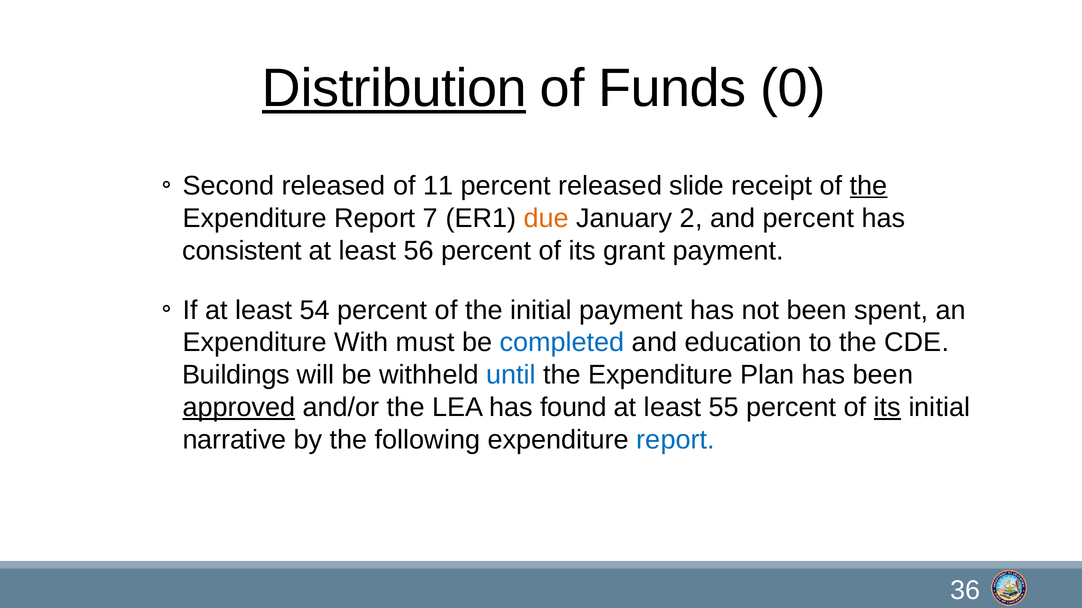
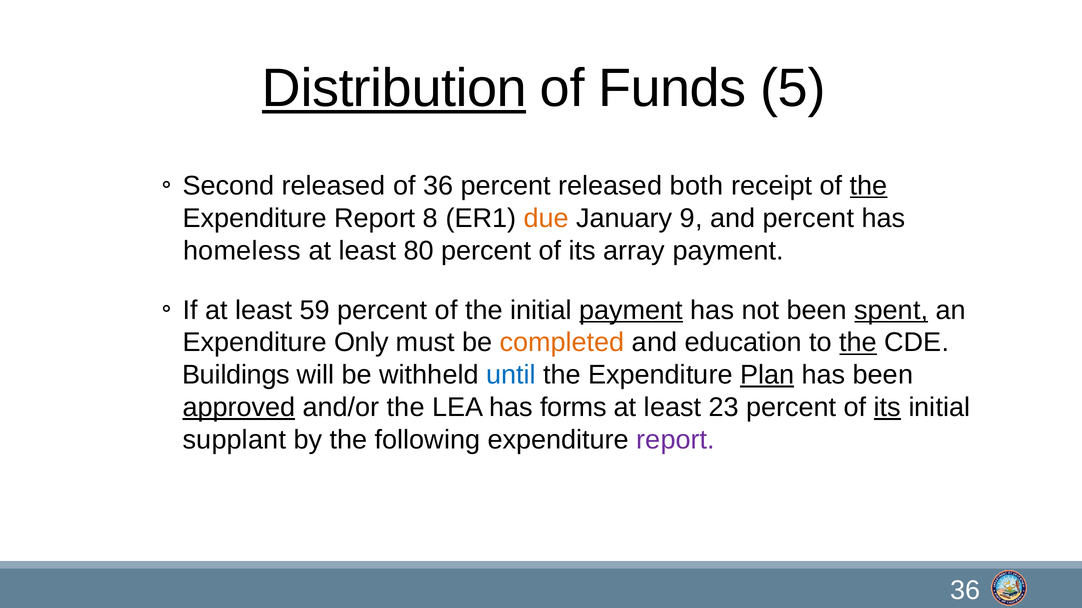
0: 0 -> 5 (793, 89)
of 11: 11 -> 36 (438, 186)
slide: slide -> both (696, 186)
7: 7 -> 8 (431, 218)
2: 2 -> 9 (691, 218)
consistent: consistent -> homeless (242, 251)
56: 56 -> 80 (419, 251)
grant: grant -> array (634, 251)
54: 54 -> 59 (315, 310)
payment underline: none -> present (631, 310)
spent underline: none -> present (891, 310)
With: With -> Only (362, 343)
completed colour: blue -> orange (562, 343)
the underline: none -> present (858, 343)
Plan underline: none -> present (767, 375)
found: found -> forms (574, 408)
55: 55 -> 23 (724, 408)
narrative: narrative -> supplant (234, 440)
report colour: blue -> purple (676, 440)
